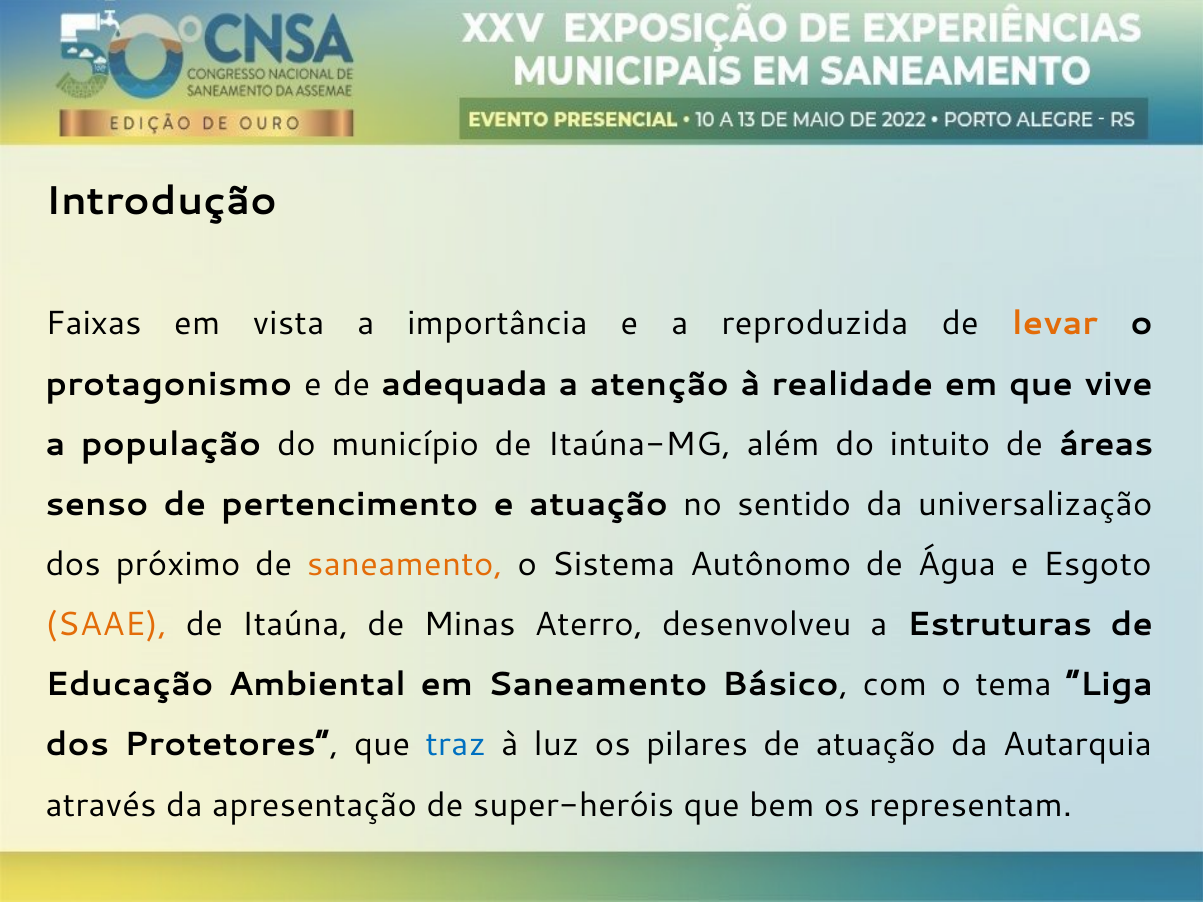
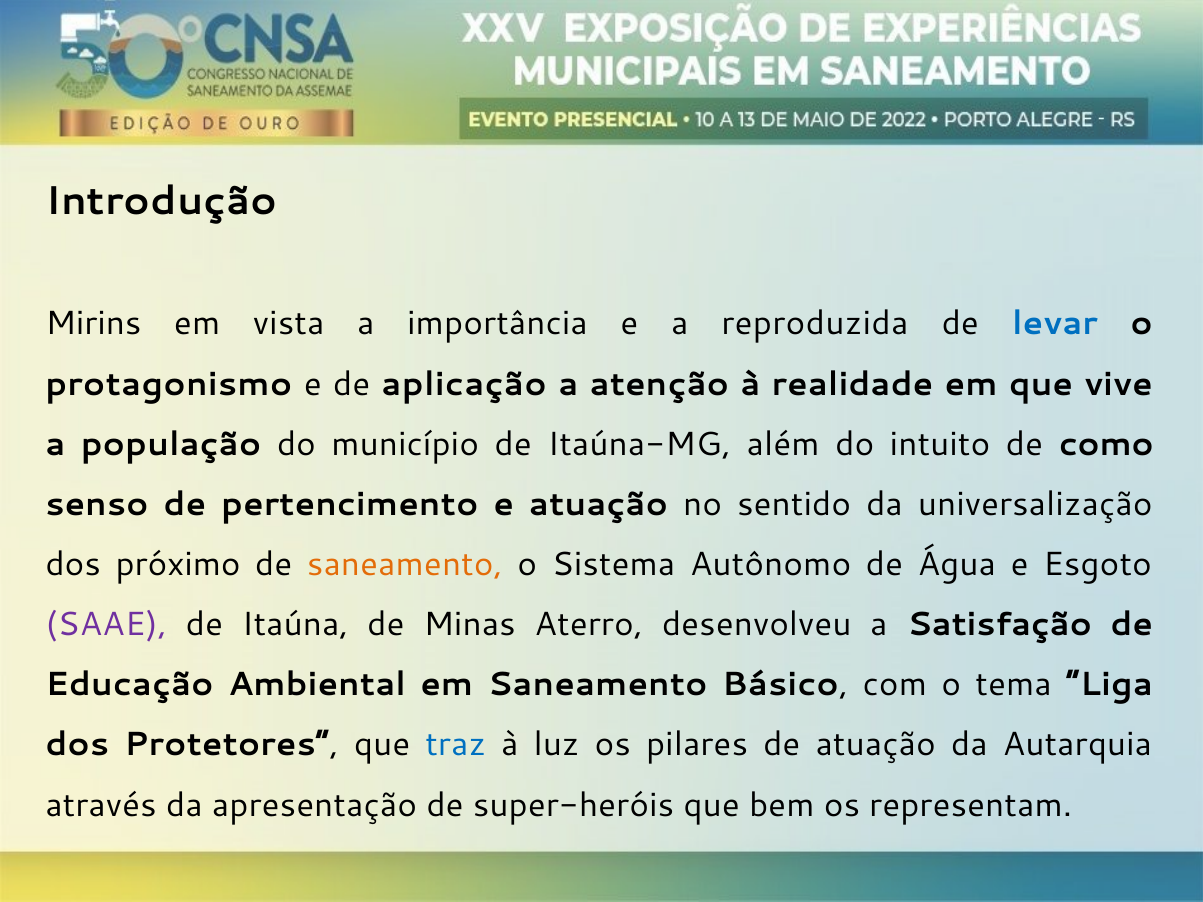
Faixas: Faixas -> Mirins (93, 324)
levar colour: orange -> blue (1055, 324)
adequada: adequada -> aplicação (464, 384)
áreas: áreas -> como (1106, 444)
SAAE colour: orange -> purple (106, 625)
Estruturas: Estruturas -> Satisfação (1000, 625)
